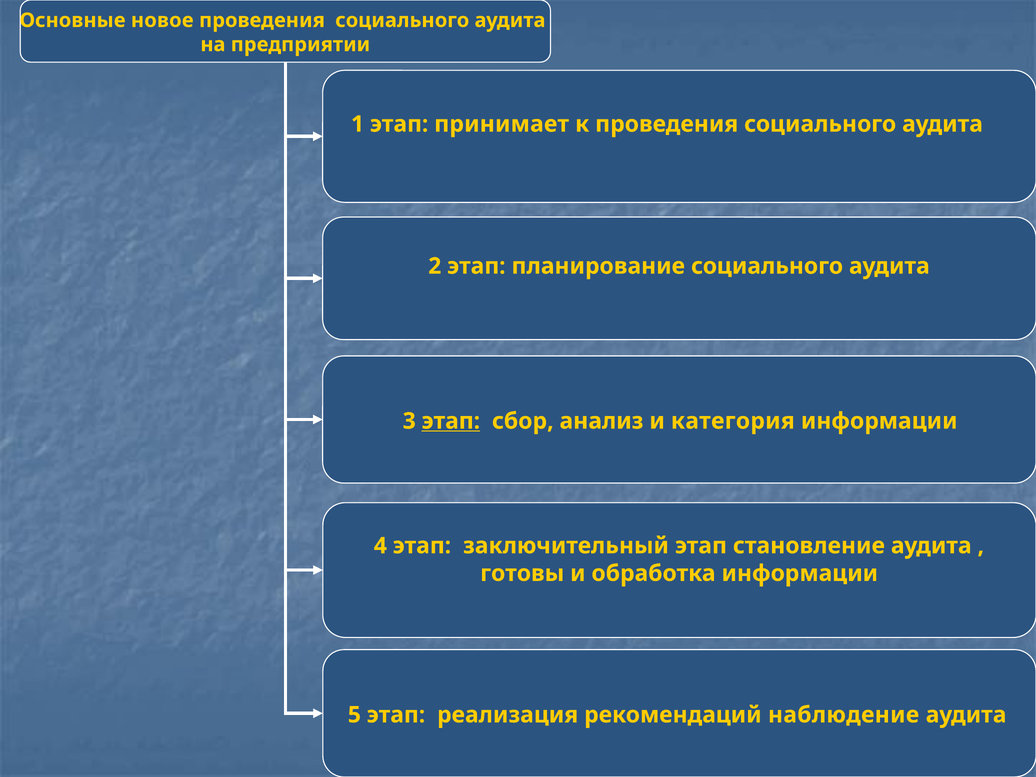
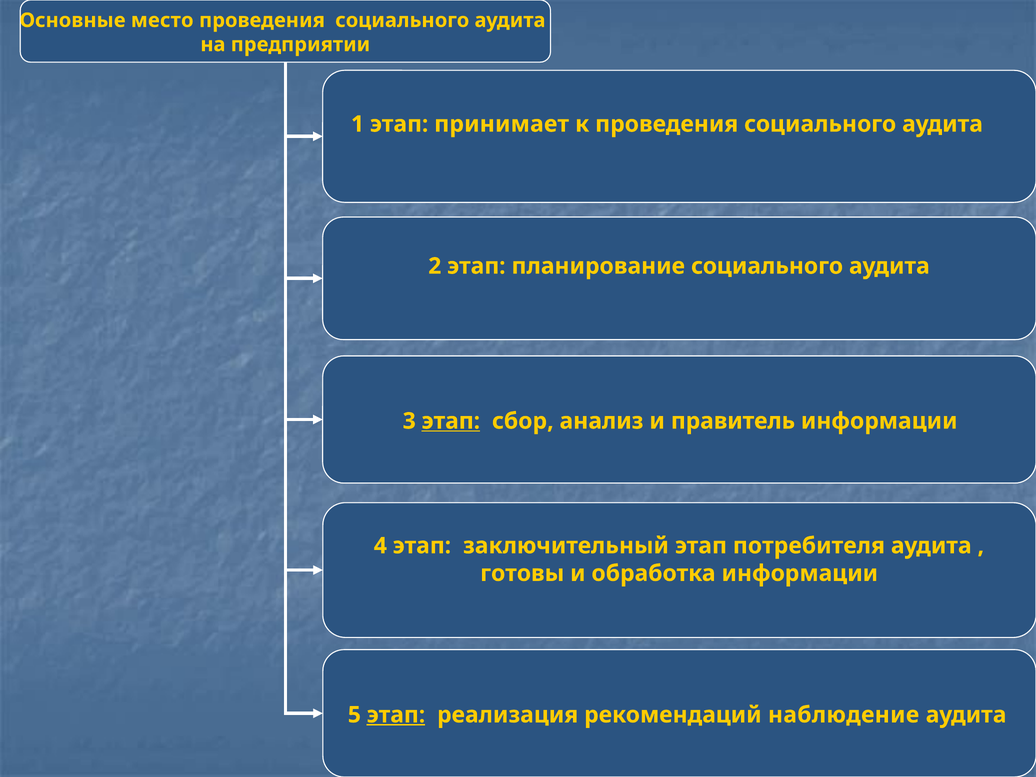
новое: новое -> место (162, 20)
категория: категория -> правитель (733, 421)
становление: становление -> потребителя (809, 546)
этап underline: none -> present (396, 715)
